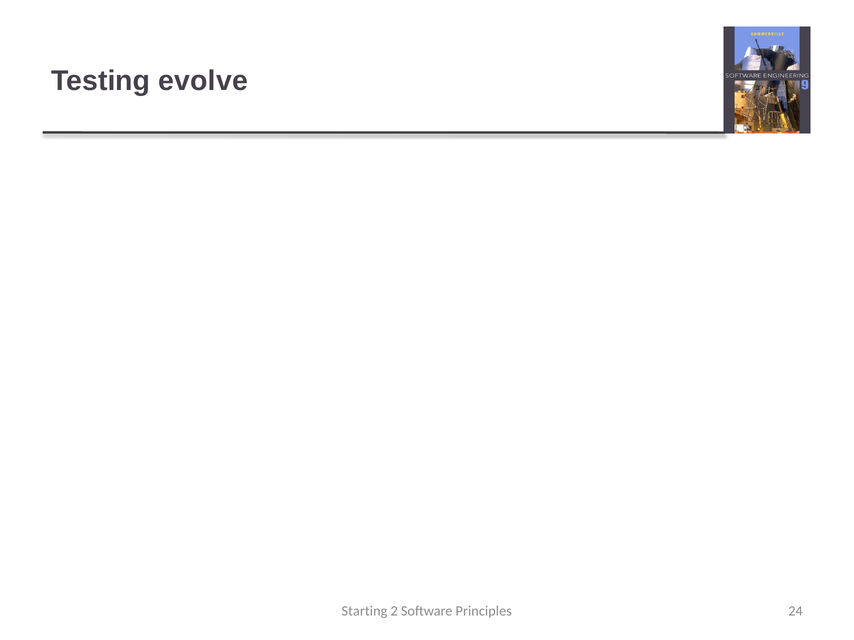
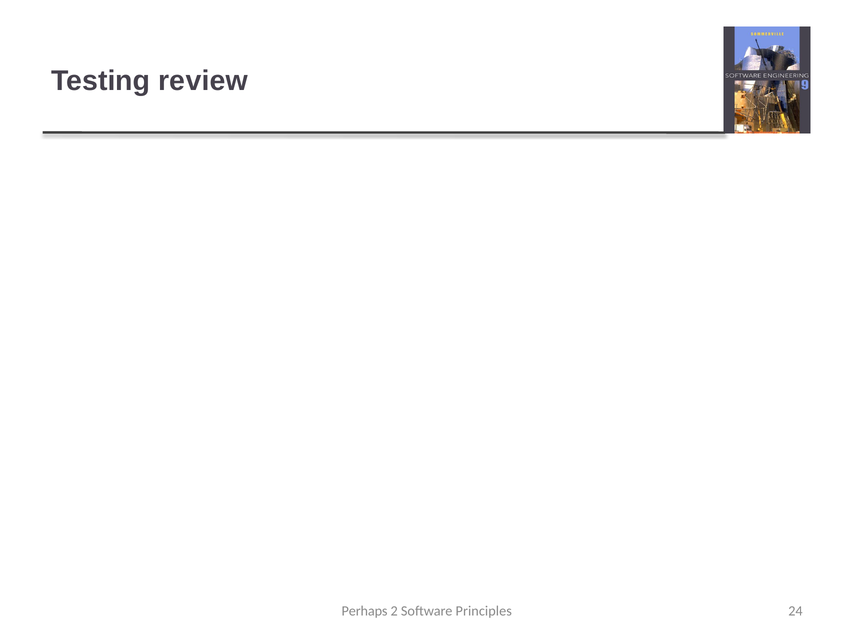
evolve: evolve -> review (203, 81)
Starting: Starting -> Perhaps (365, 612)
